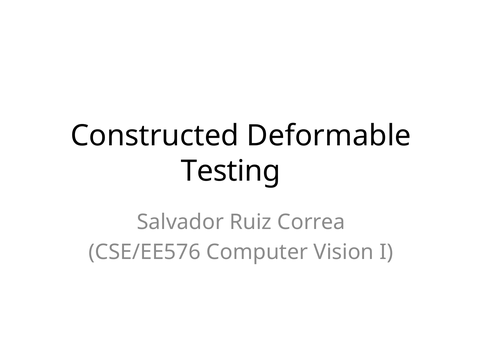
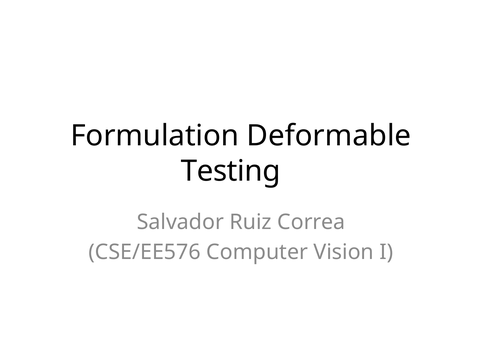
Constructed: Constructed -> Formulation (155, 135)
